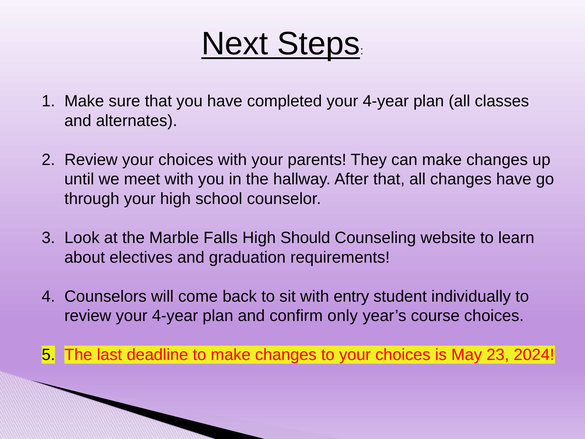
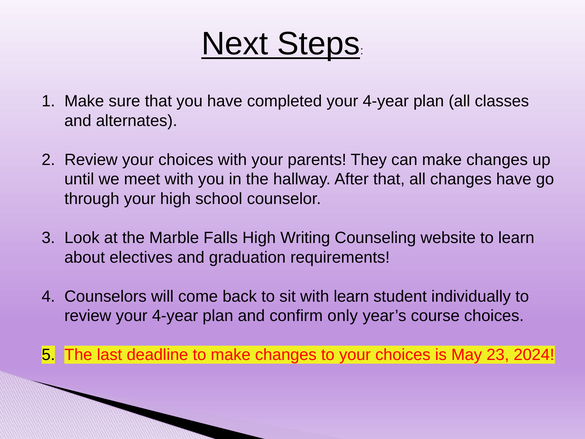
Should: Should -> Writing (305, 238)
with entry: entry -> learn (351, 296)
